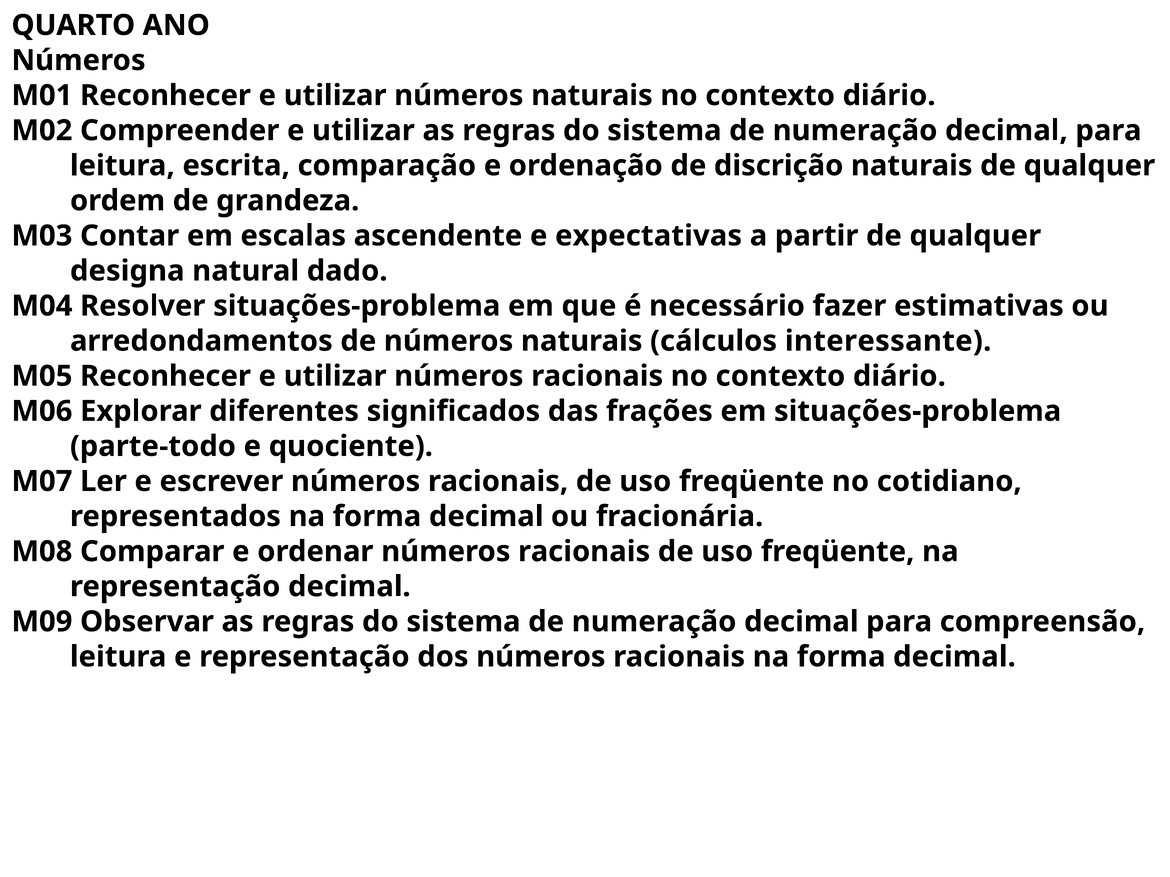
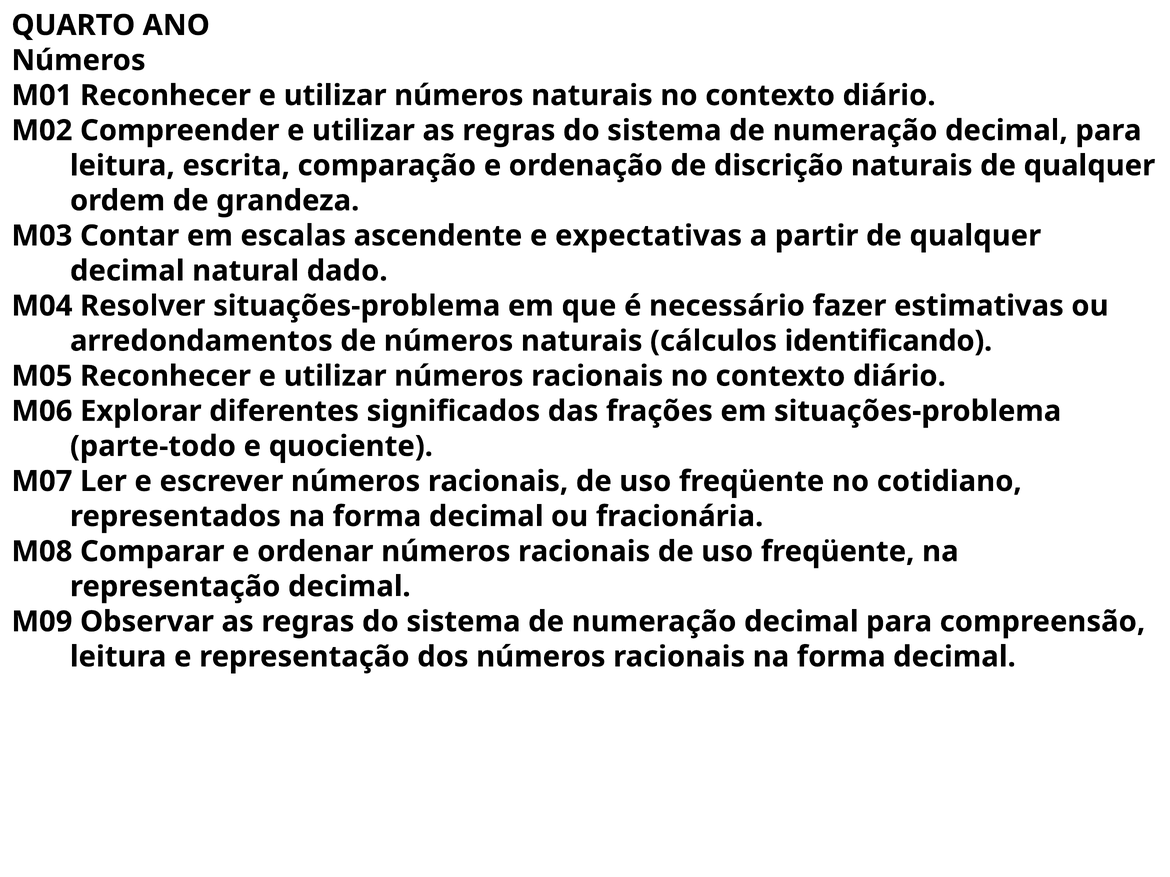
designa: designa -> decimal (127, 271)
interessante: interessante -> identificando (888, 341)
